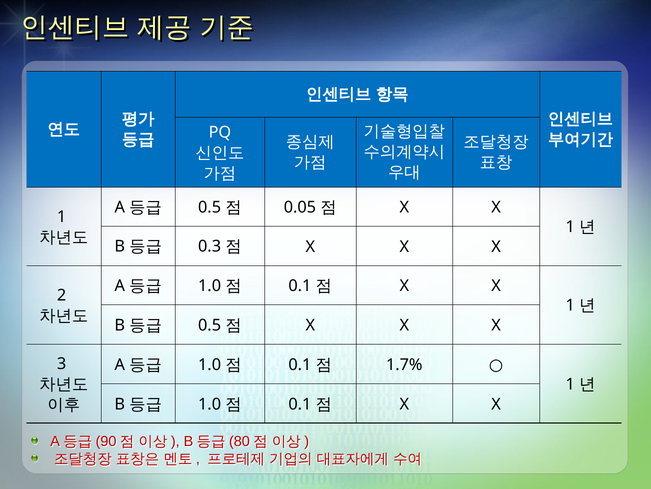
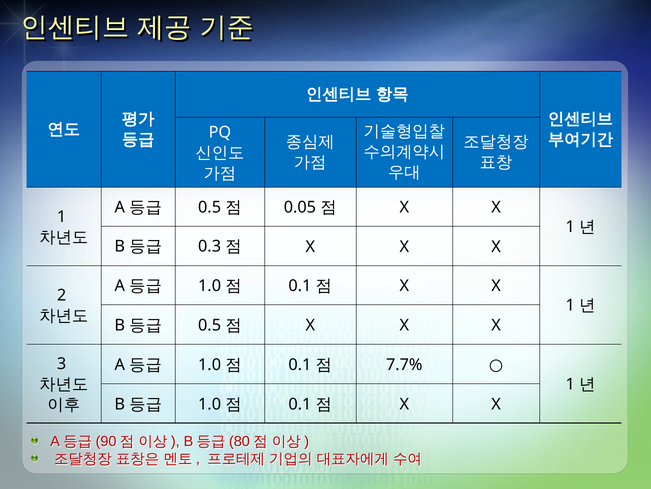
1.7%: 1.7% -> 7.7% (404, 364)
